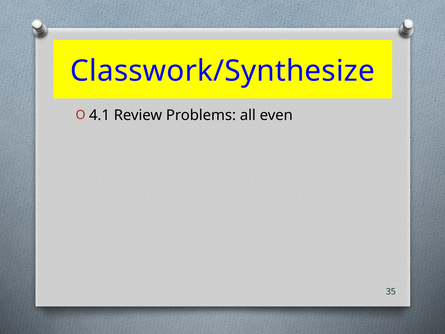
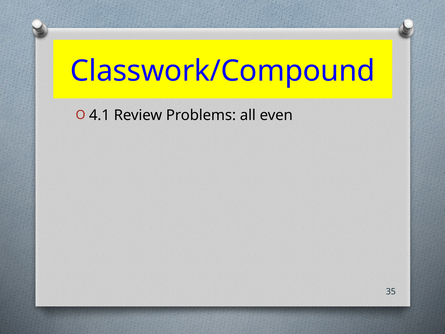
Classwork/Synthesize: Classwork/Synthesize -> Classwork/Compound (223, 71)
